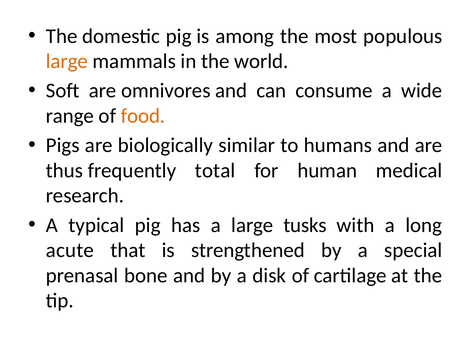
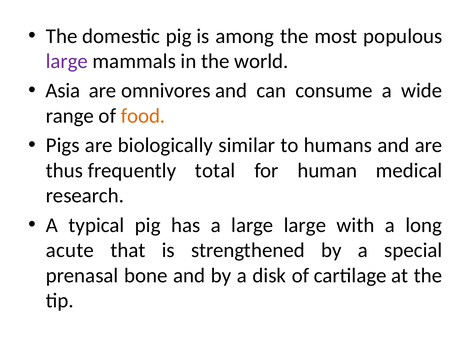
large colour: orange -> purple (67, 61)
Soft: Soft -> Asia (63, 90)
large tusks: tusks -> large (305, 225)
